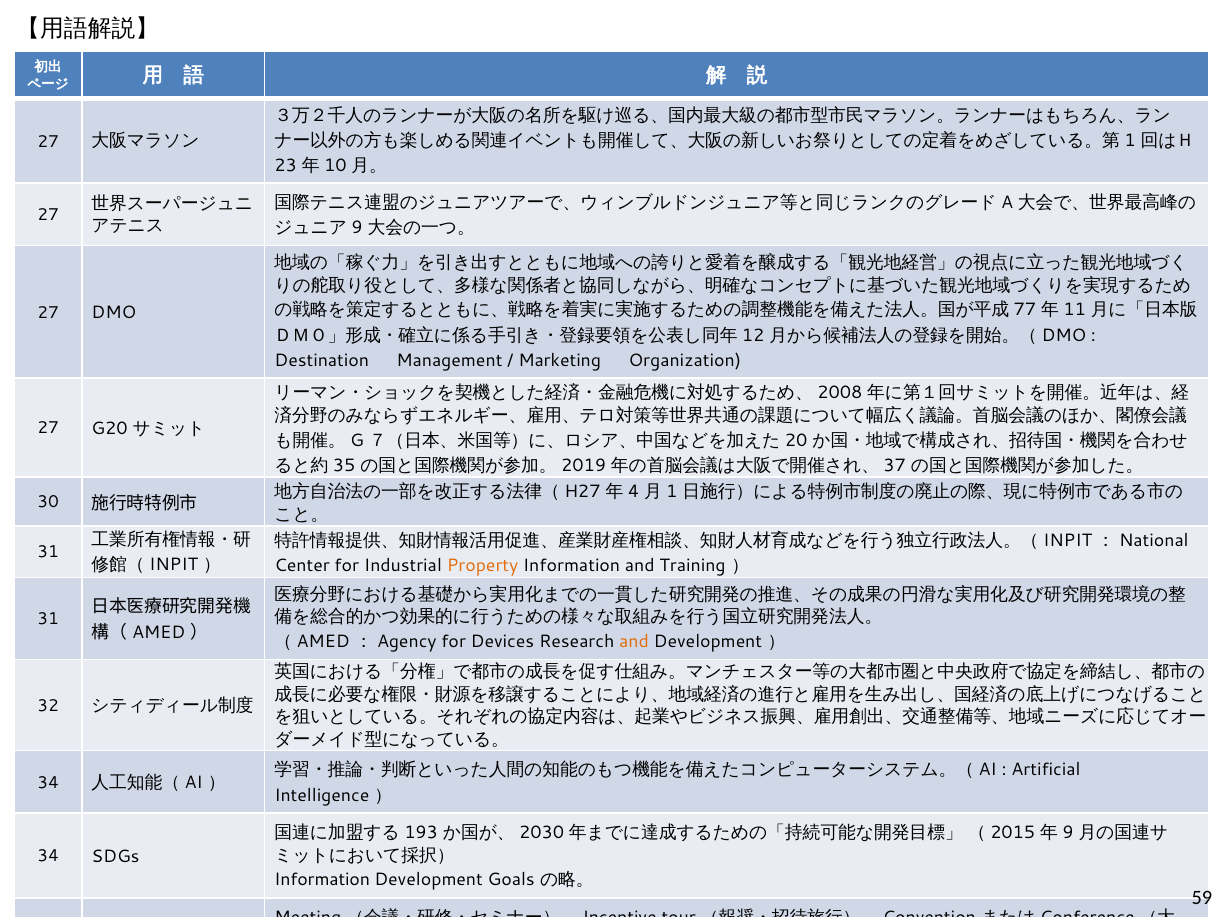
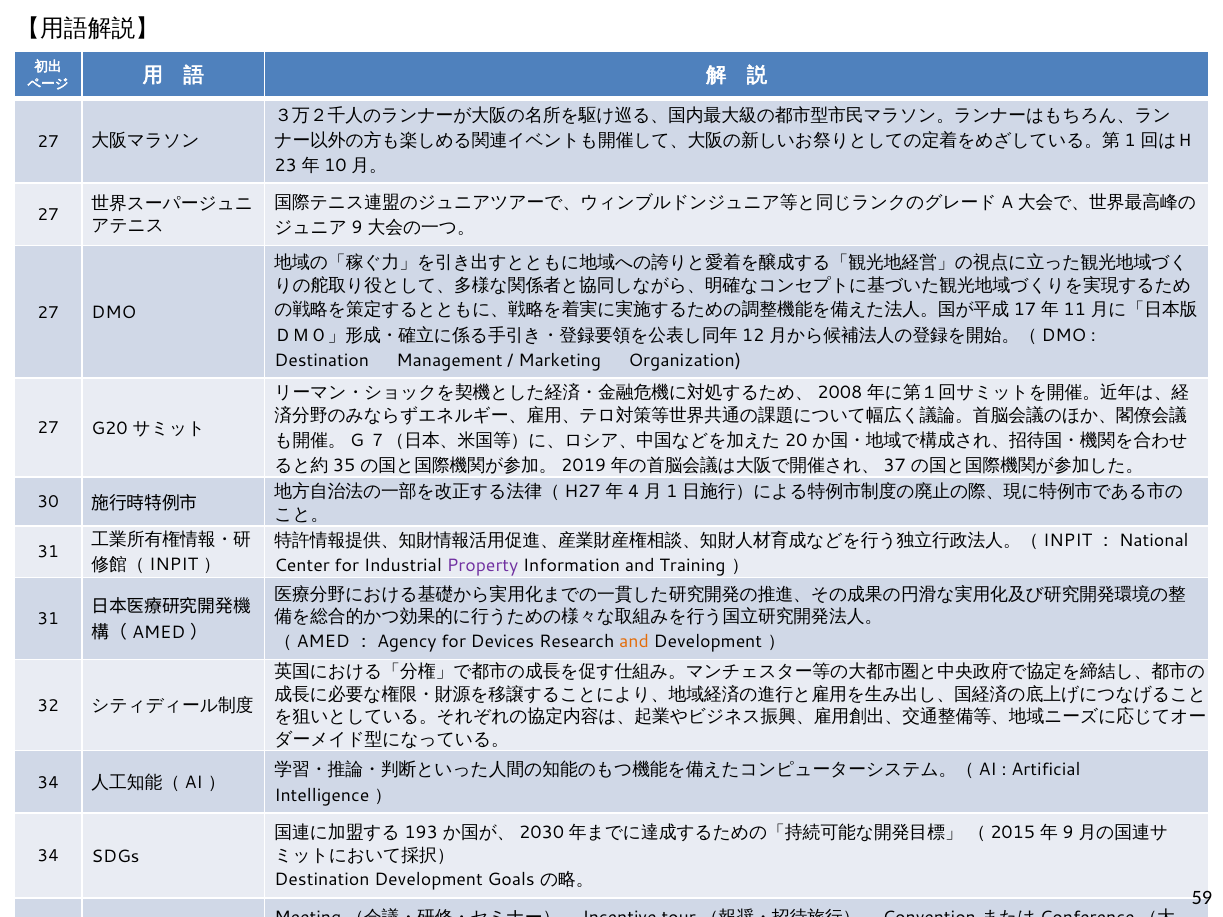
77: 77 -> 17 (1025, 310)
Property colour: orange -> purple (483, 566)
Information: Information -> Destination (322, 880)
